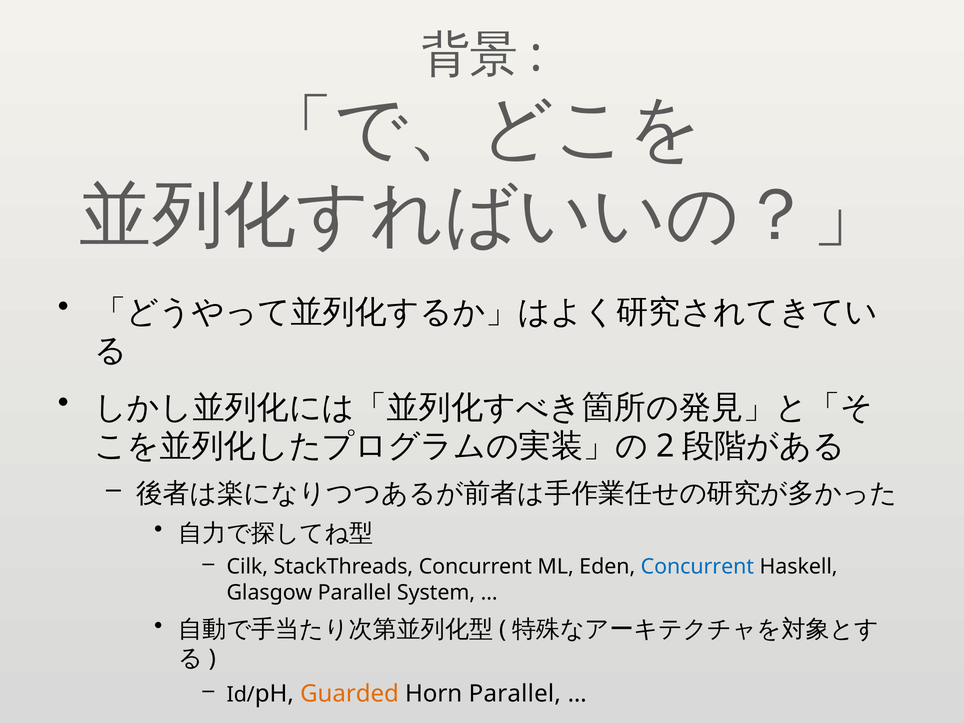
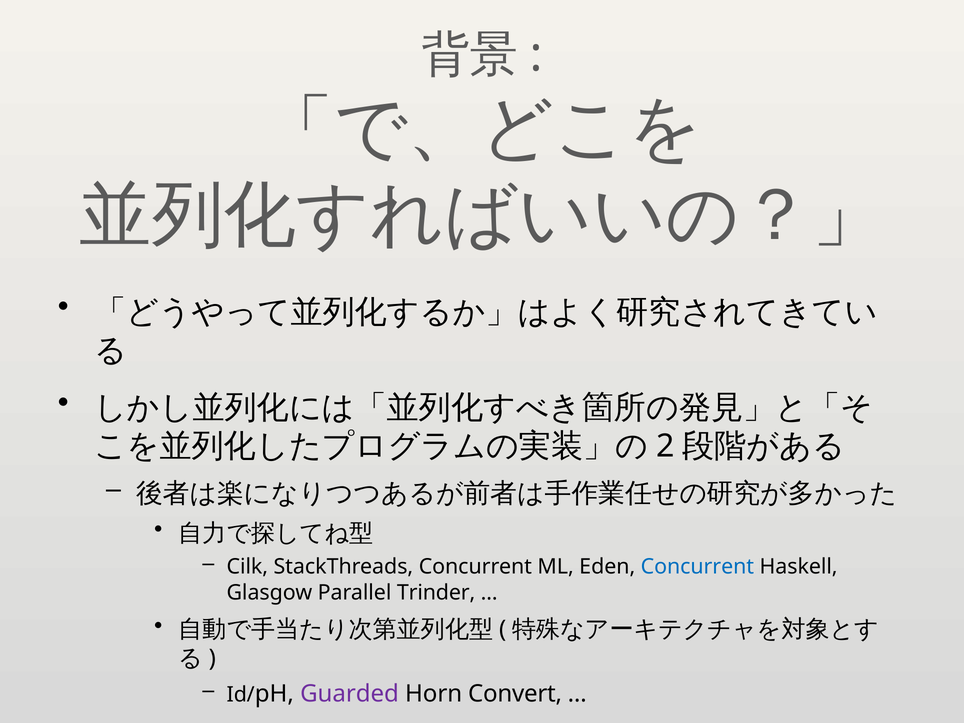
System: System -> Trinder (436, 593)
Guarded colour: orange -> purple (350, 694)
Horn Parallel: Parallel -> Convert (515, 694)
